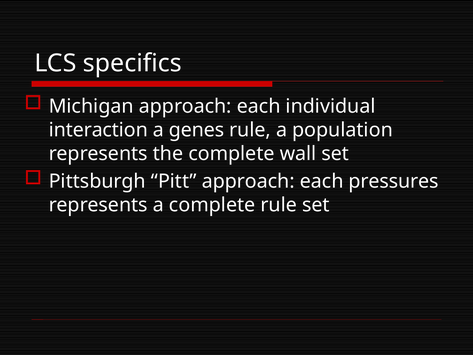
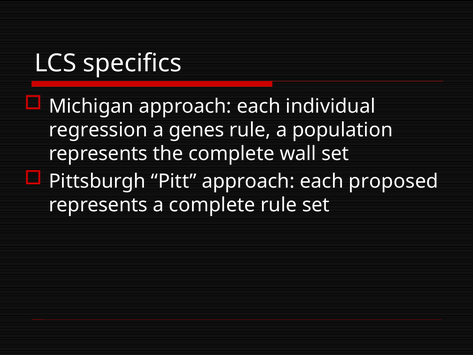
interaction: interaction -> regression (98, 130)
pressures: pressures -> proposed (394, 181)
